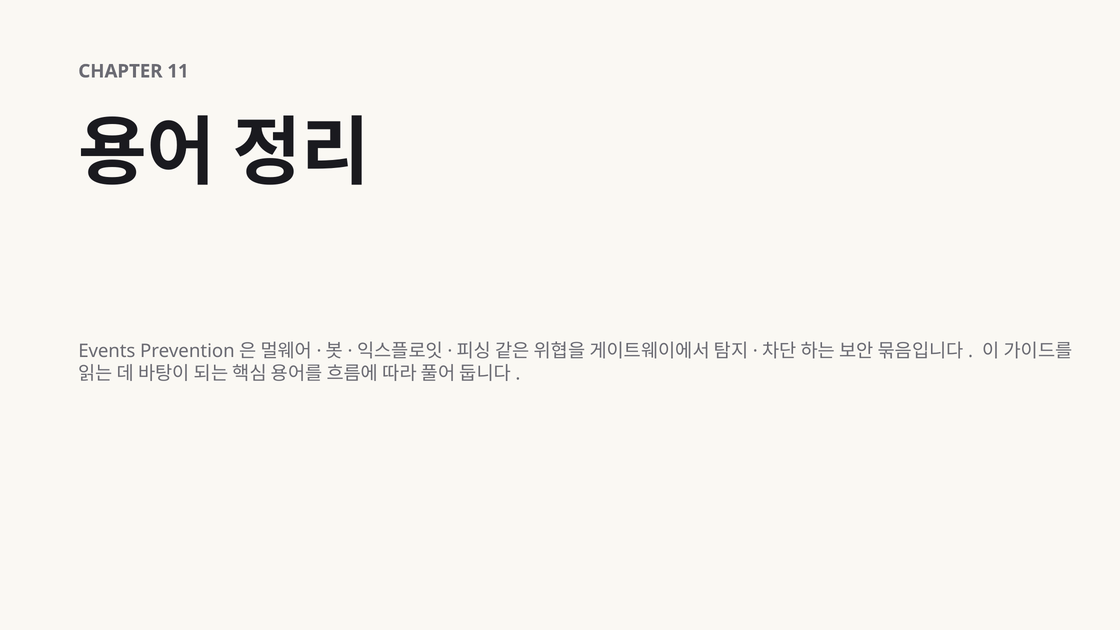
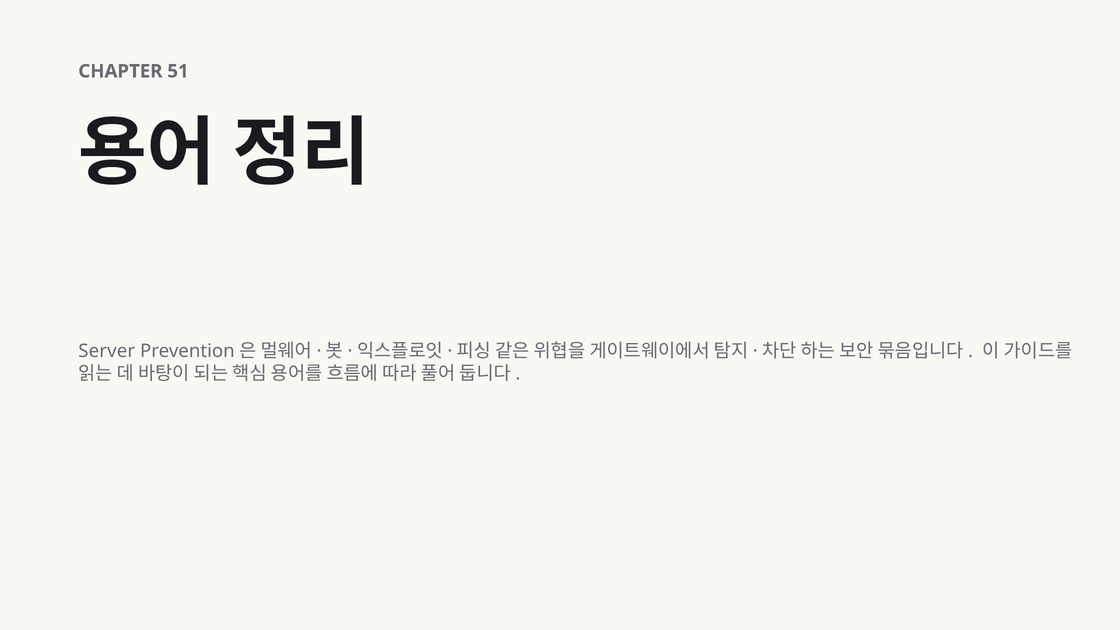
11: 11 -> 51 (178, 71)
Events: Events -> Server (107, 351)
